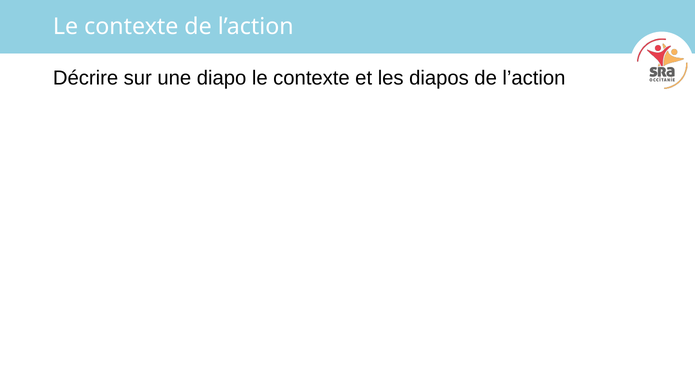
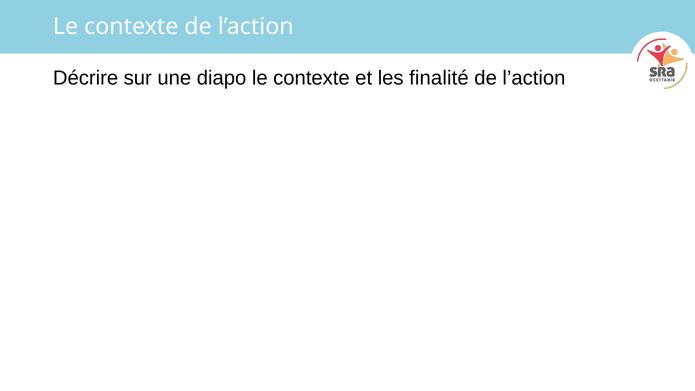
diapos: diapos -> finalité (439, 78)
